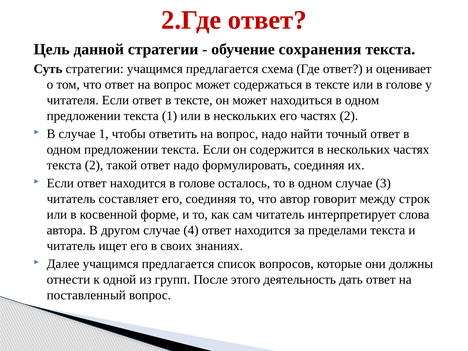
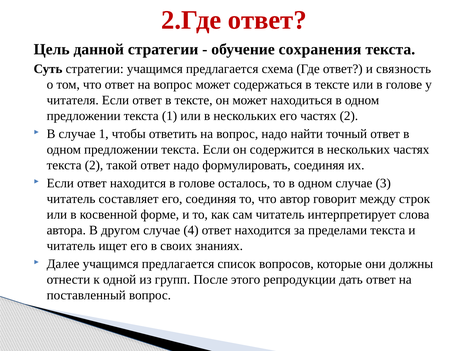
оценивает: оценивает -> связность (404, 69)
деятельность: деятельность -> репродукции (300, 280)
